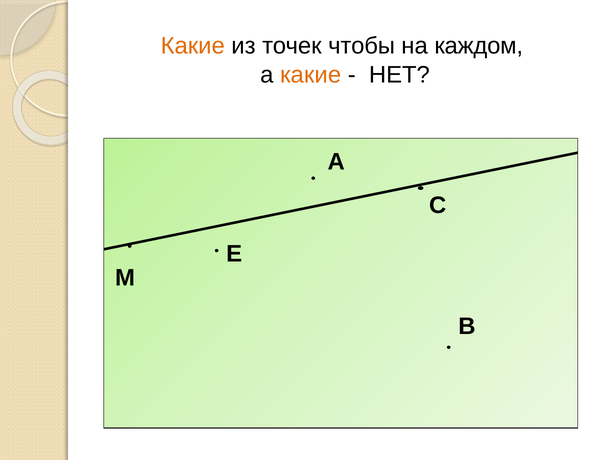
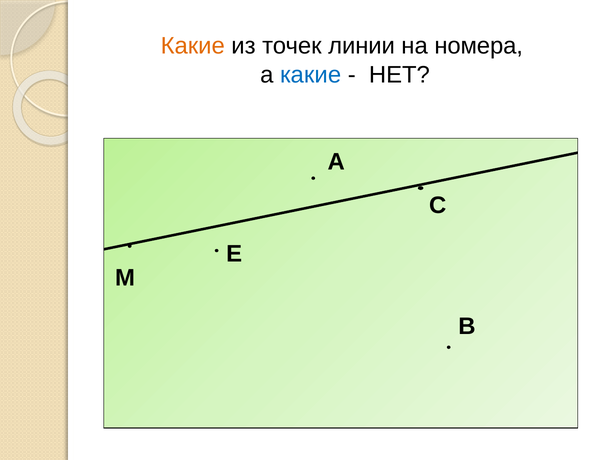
чтобы: чтобы -> линии (362, 46)
каждом: каждом -> номера (479, 46)
какие colour: orange -> blue (311, 75)
